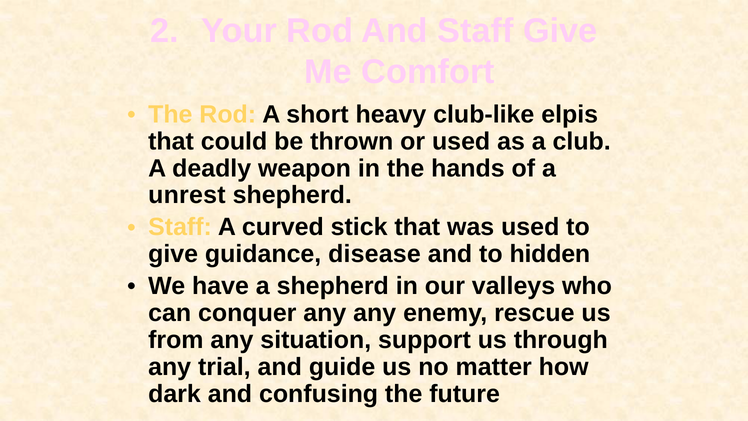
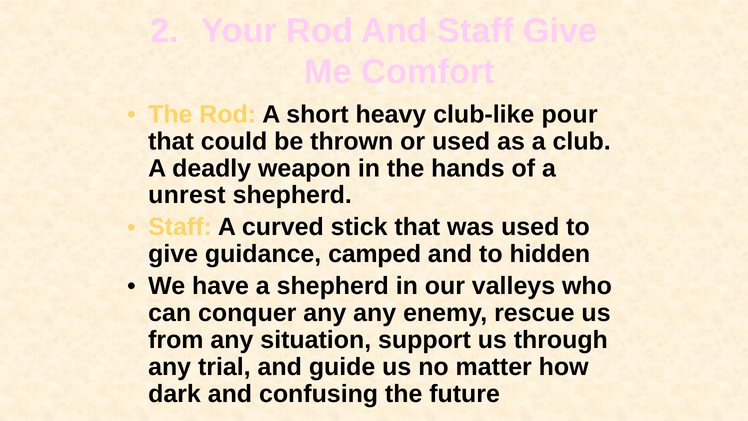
elpis: elpis -> pour (570, 114)
disease: disease -> camped (375, 254)
